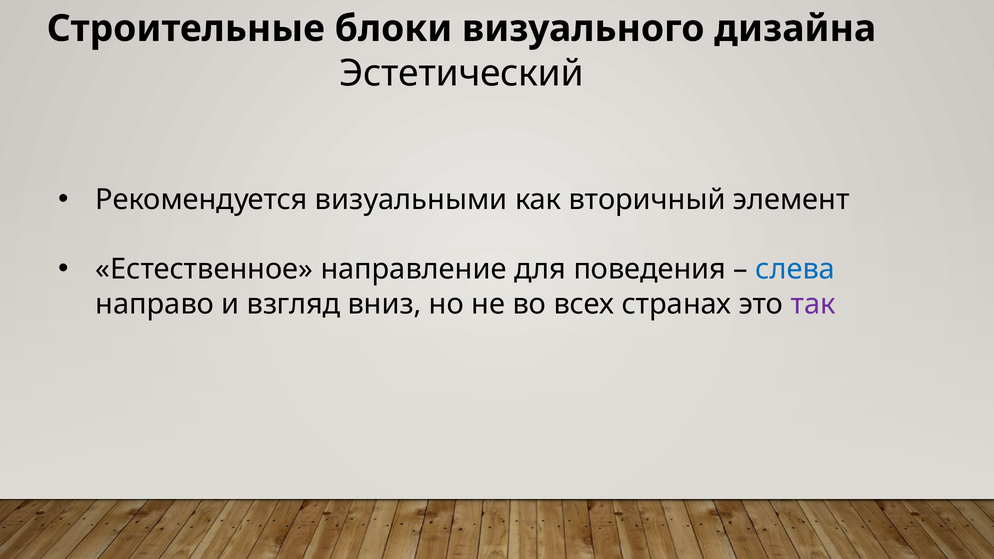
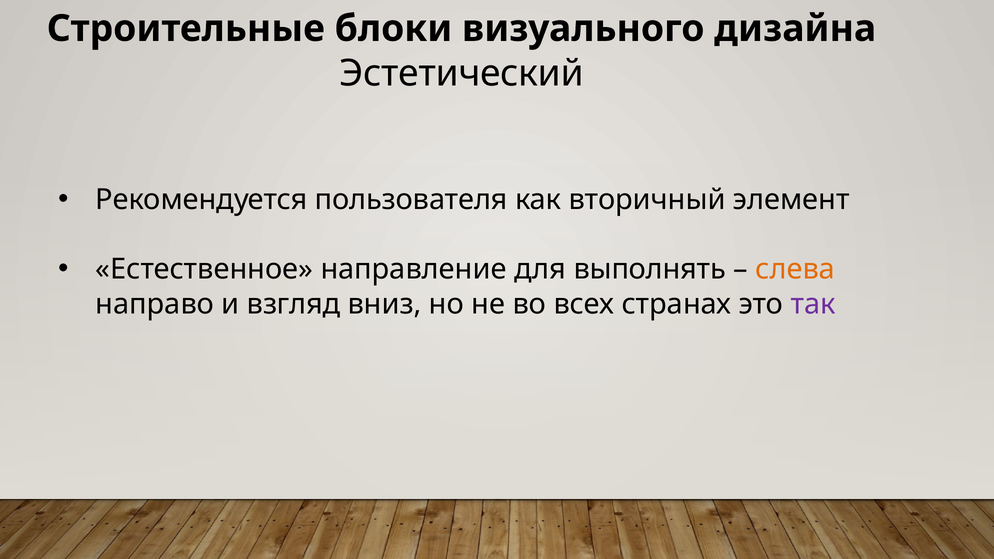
визуальными: визуальными -> пользователя (411, 200)
поведения: поведения -> выполнять (650, 269)
слева colour: blue -> orange (795, 269)
